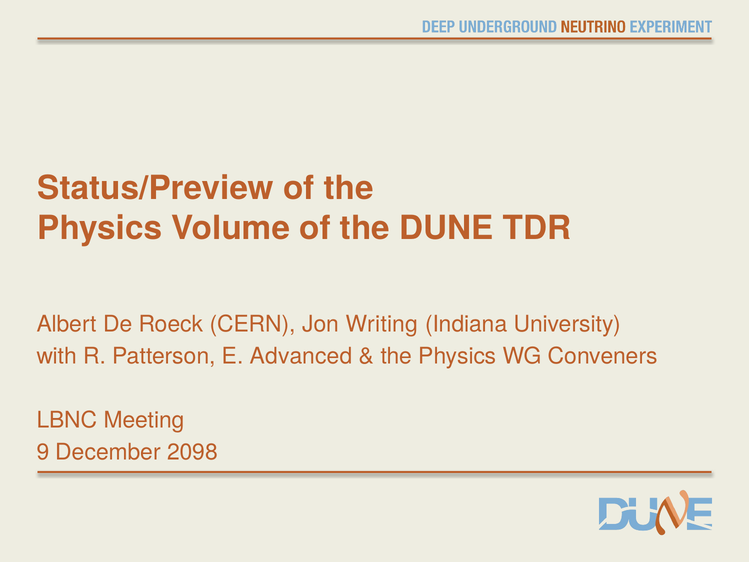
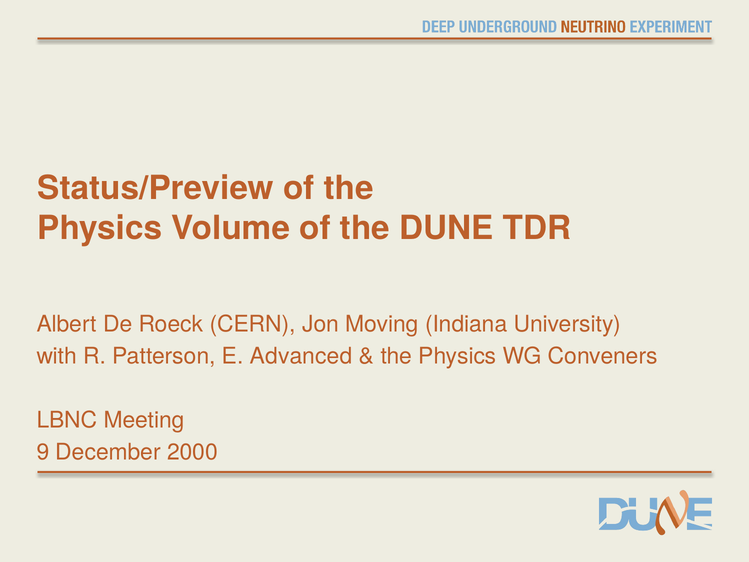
Writing: Writing -> Moving (382, 324)
2098: 2098 -> 2000 (192, 452)
